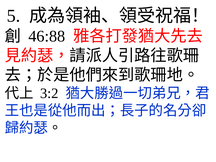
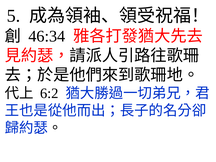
46:88: 46:88 -> 46:34 (47, 36)
3:2: 3:2 -> 6:2 (49, 93)
